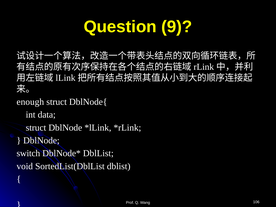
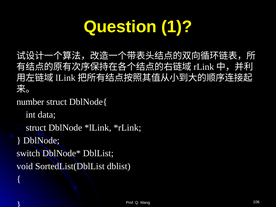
9: 9 -> 1 (177, 27)
enough: enough -> number (30, 102)
